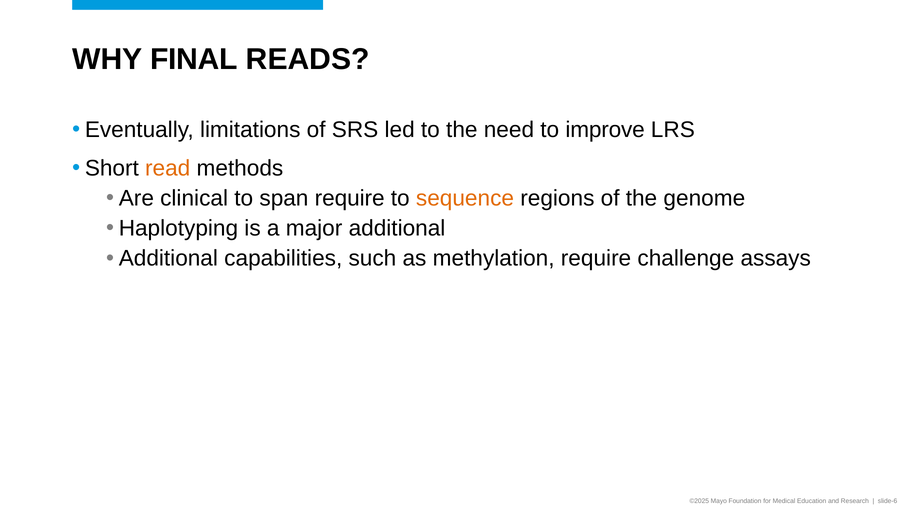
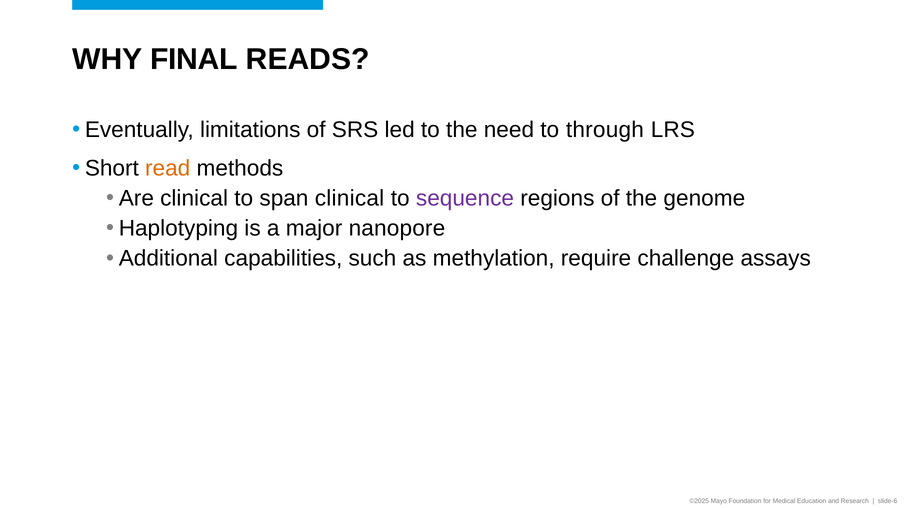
improve: improve -> through (605, 130)
span require: require -> clinical (350, 199)
sequence colour: orange -> purple (465, 199)
major additional: additional -> nanopore (397, 229)
